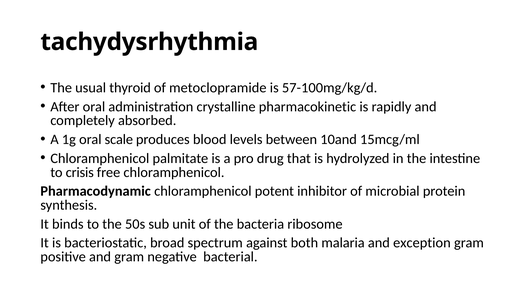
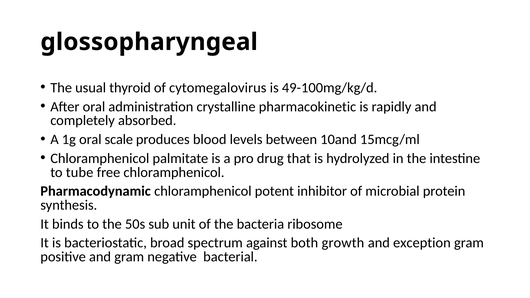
tachydysrhythmia: tachydysrhythmia -> glossopharyngeal (149, 42)
metoclopramide: metoclopramide -> cytomegalovirus (218, 88)
57-100mg/kg/d: 57-100mg/kg/d -> 49-100mg/kg/d (330, 88)
crisis: crisis -> tube (80, 172)
malaria: malaria -> growth (343, 243)
